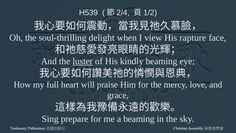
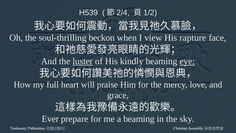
delight: delight -> beckon (102, 38)
eye underline: none -> present (187, 61)
Sing: Sing -> Ever (50, 119)
